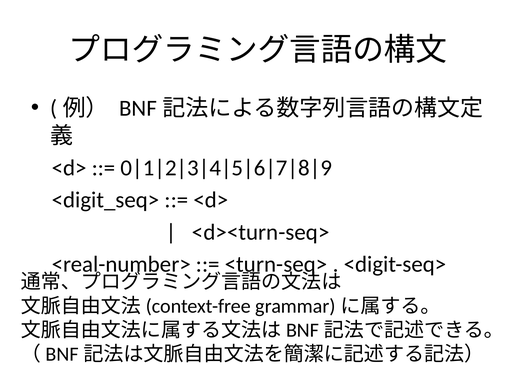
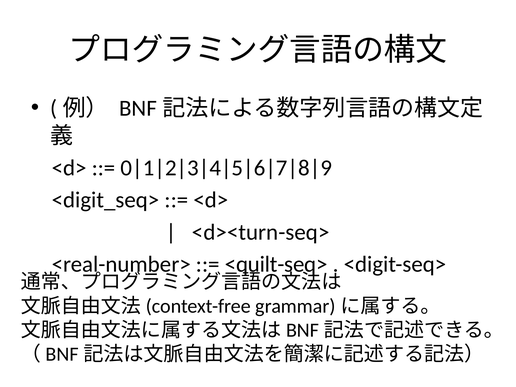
<turn-seq>: <turn-seq> -> <quilt-seq> (276, 264)
